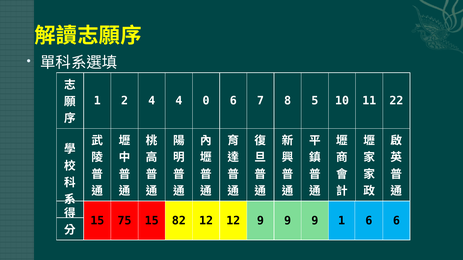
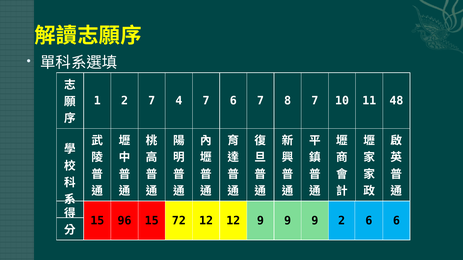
2 4: 4 -> 7 (152, 101)
4 0: 0 -> 7 (206, 101)
8 5: 5 -> 7 (315, 101)
22: 22 -> 48 (396, 101)
75: 75 -> 96 (124, 221)
82: 82 -> 72 (179, 221)
9 1: 1 -> 2 (342, 221)
